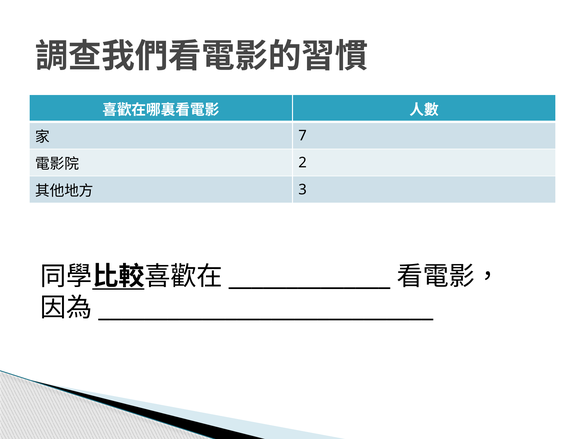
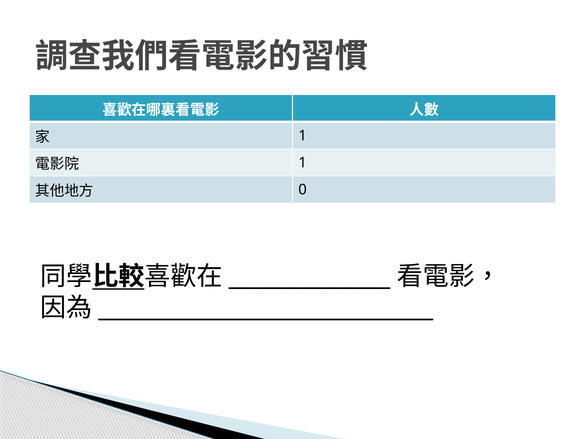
7: 7 -> 1 (303, 135)
2: 2 -> 1 (303, 163)
3: 3 -> 0 (303, 190)
